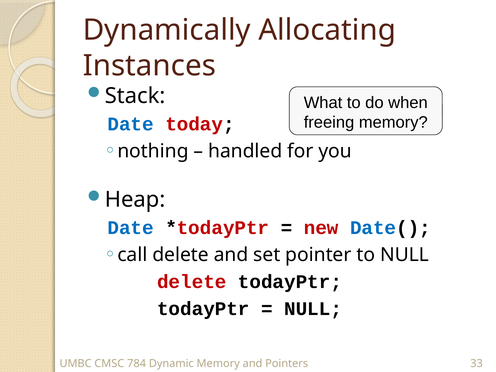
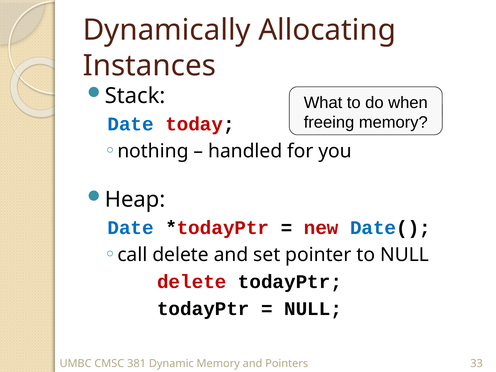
784: 784 -> 381 (137, 364)
